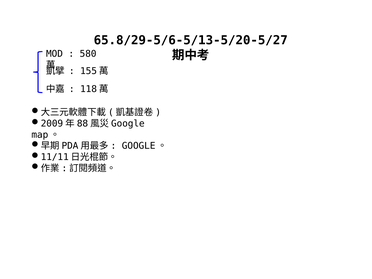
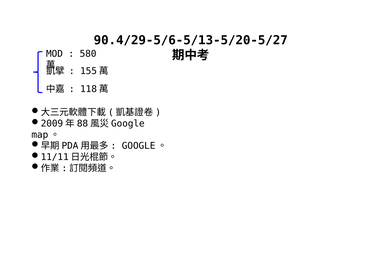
65.8/29-5/6-5/13-5/20-5/27: 65.8/29-5/6-5/13-5/20-5/27 -> 90.4/29-5/6-5/13-5/20-5/27 (191, 40)
